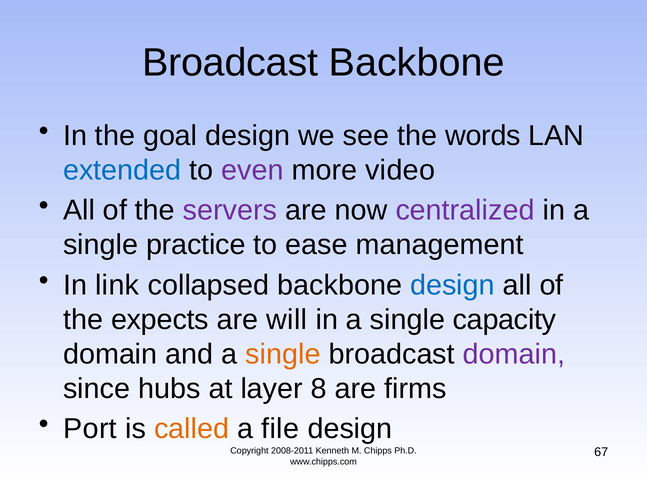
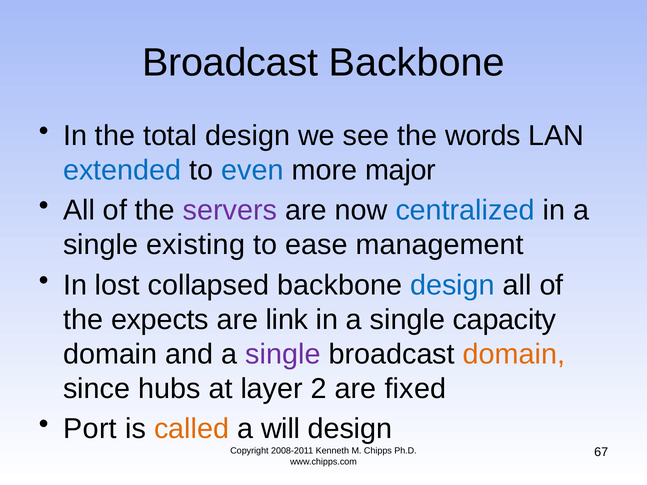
goal: goal -> total (170, 136)
even colour: purple -> blue (253, 170)
video: video -> major (401, 170)
centralized colour: purple -> blue (465, 211)
practice: practice -> existing (196, 245)
link: link -> lost (117, 285)
will: will -> link (287, 320)
single colour: orange -> purple (283, 354)
domain colour: purple -> orange (514, 354)
8: 8 -> 2 (319, 389)
firms: firms -> fixed (415, 389)
file: file -> will (281, 429)
